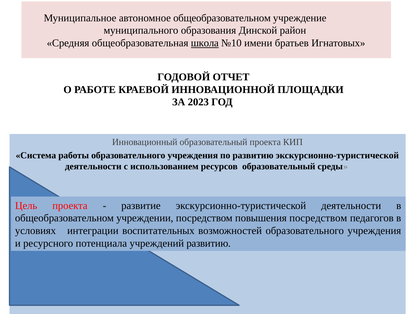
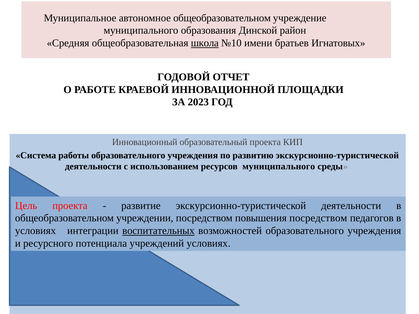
образовательный: образовательный -> муниципального (279, 167)
воспитательных underline: none -> present (158, 231)
учреждений развитию: развитию -> условиях (209, 243)
